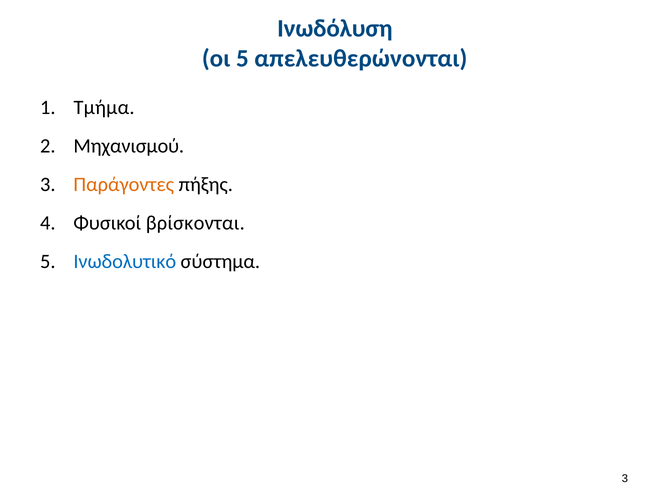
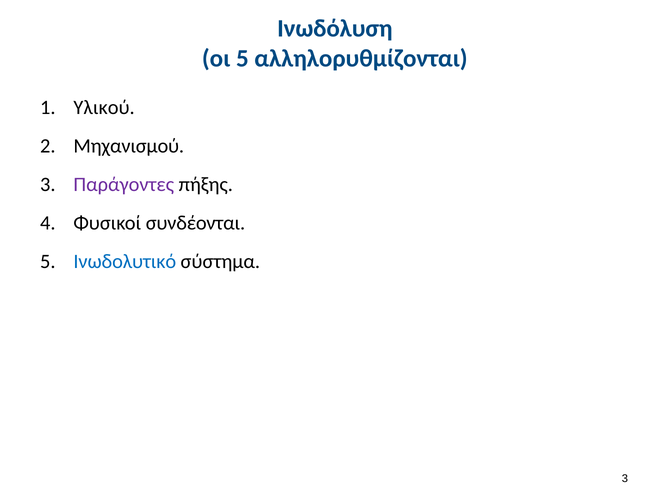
απελευθερώνονται: απελευθερώνονται -> αλληλορυθμίζονται (361, 59)
Τμήμα: Τμήμα -> Υλικού (104, 107)
Παράγοντες colour: orange -> purple (124, 184)
βρίσκονται: βρίσκονται -> συνδέονται (195, 223)
